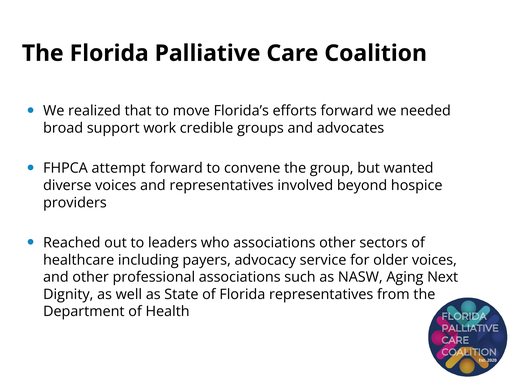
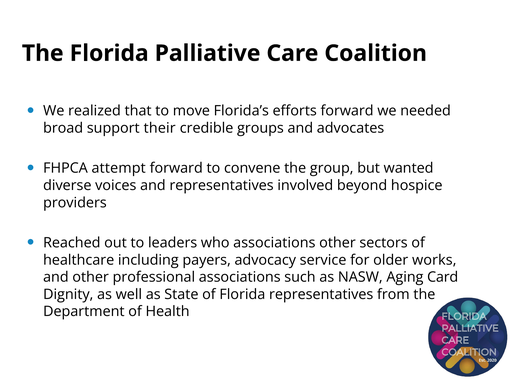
work: work -> their (160, 128)
older voices: voices -> works (434, 260)
Next: Next -> Card (443, 277)
